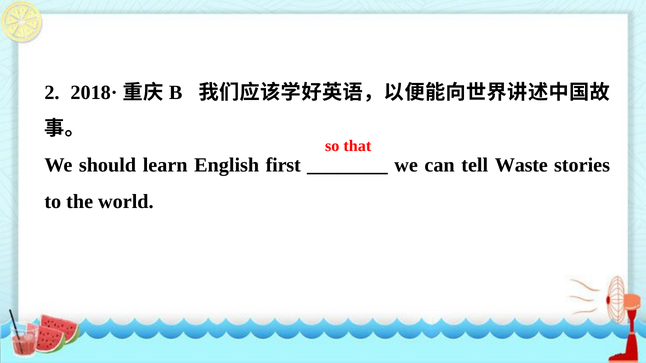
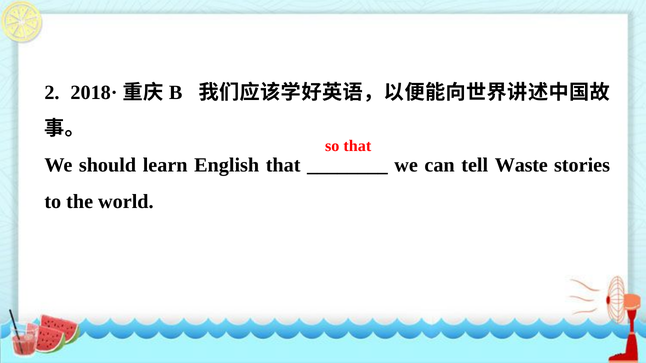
English first: first -> that (283, 165)
